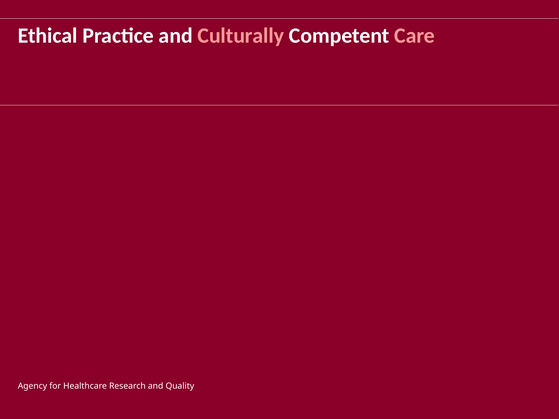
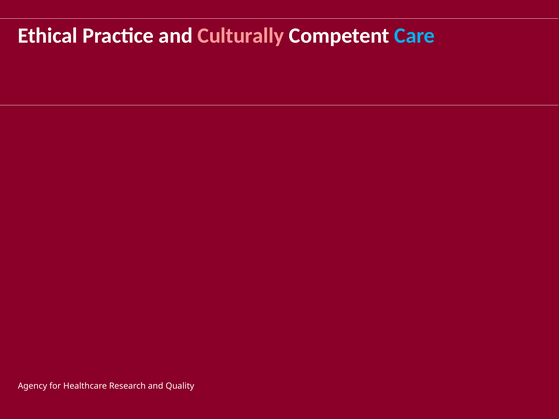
Care colour: pink -> light blue (415, 36)
